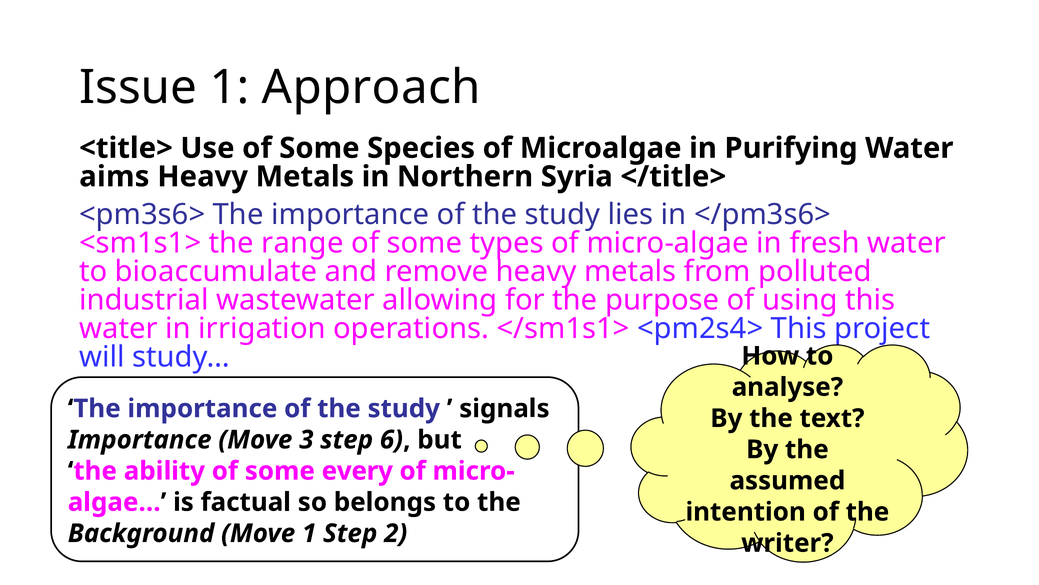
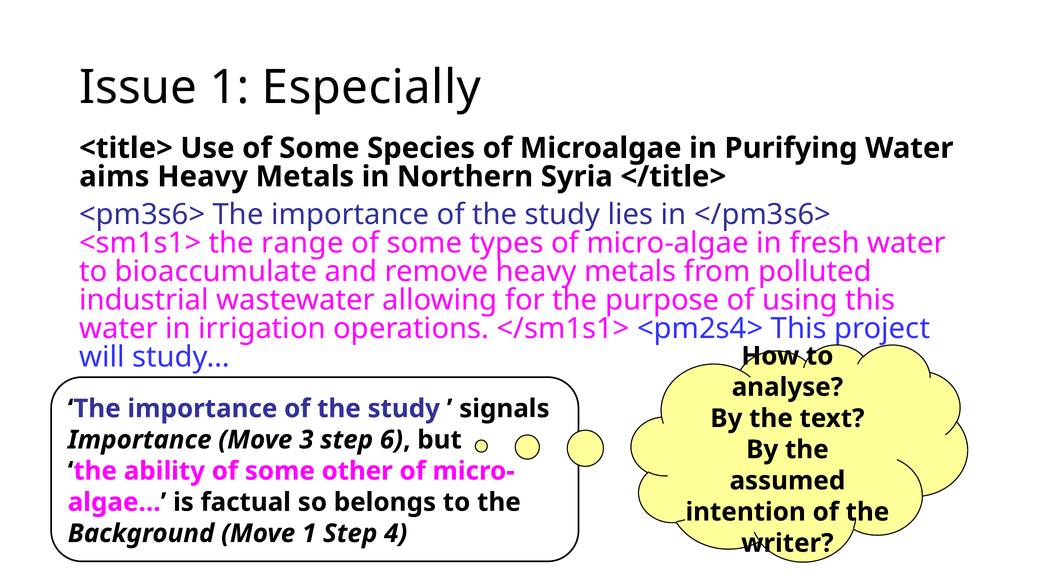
Approach: Approach -> Especially (371, 87)
every: every -> other (357, 471)
2: 2 -> 4 (396, 533)
